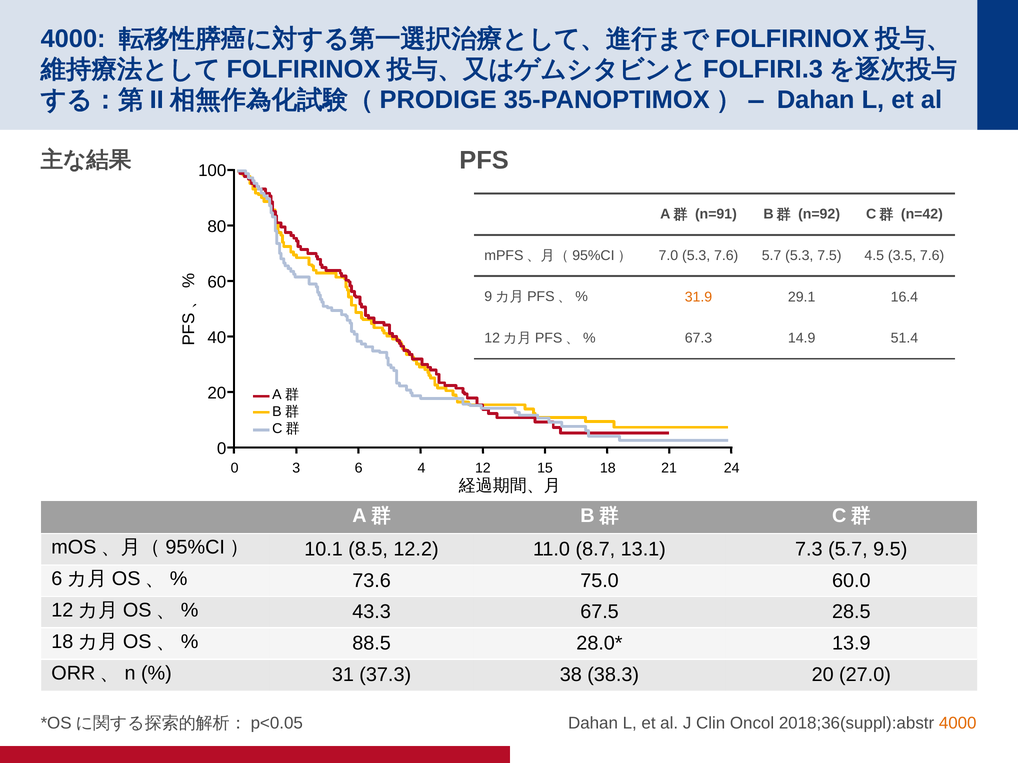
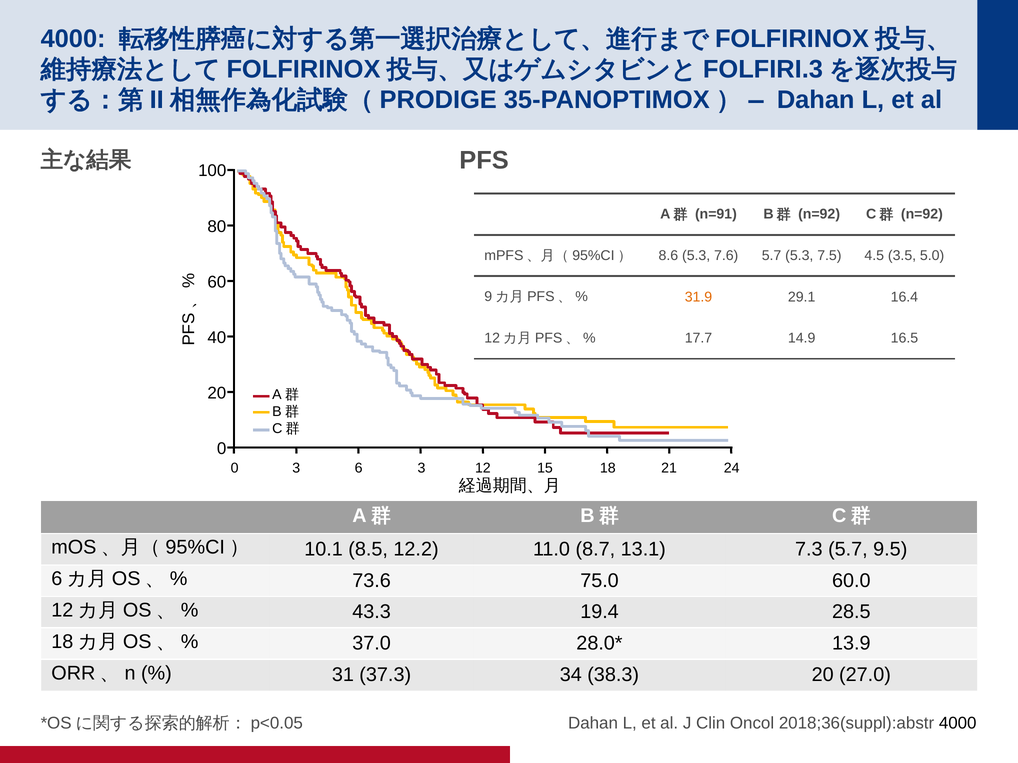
n=42: n=42 -> n=92 (922, 214)
7.0: 7.0 -> 8.6 (668, 256)
3.5 7.6: 7.6 -> 5.0 (932, 256)
67.3: 67.3 -> 17.7 (698, 338)
51.4: 51.4 -> 16.5 (904, 338)
6 4: 4 -> 3 (421, 468)
67.5: 67.5 -> 19.4 (599, 612)
88.5: 88.5 -> 37.0 (372, 644)
38: 38 -> 34 (571, 675)
4000 colour: orange -> black (958, 724)
